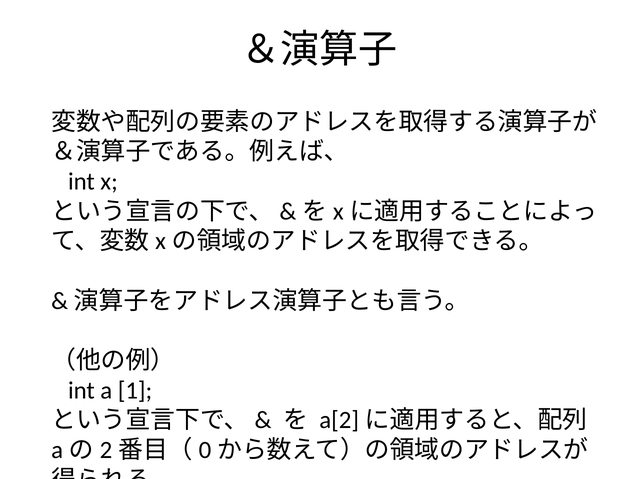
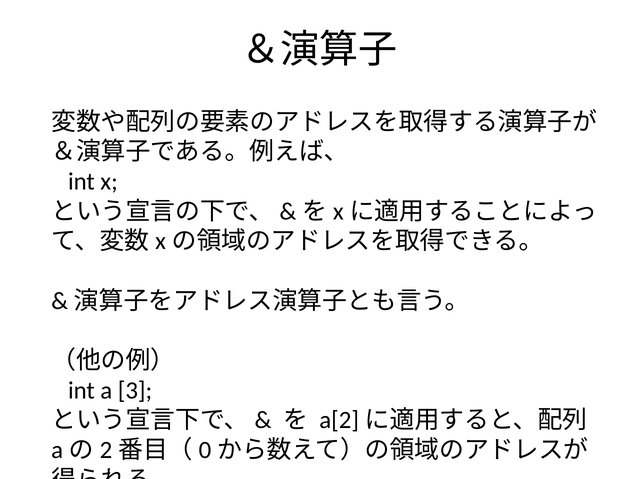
1: 1 -> 3 (135, 391)
